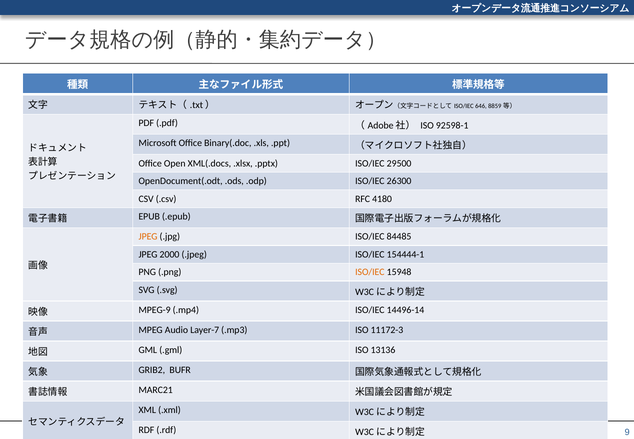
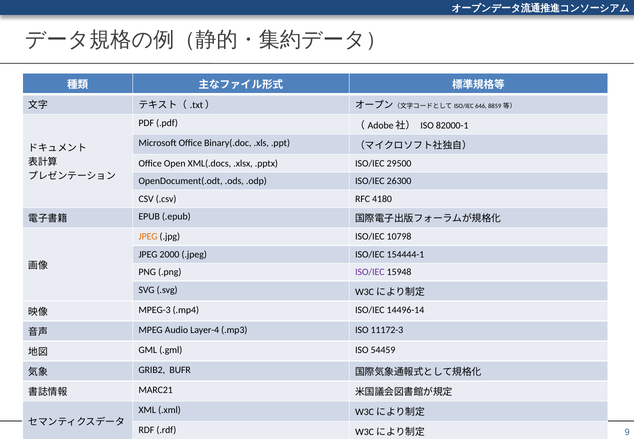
92598-1: 92598-1 -> 82000-1 (452, 125)
84485: 84485 -> 10798 (399, 237)
ISO/IEC colour: orange -> purple (370, 272)
MPEG-9: MPEG-9 -> MPEG-3 (155, 310)
Layer-7: Layer-7 -> Layer-4 (205, 330)
13136: 13136 -> 54459 (383, 350)
